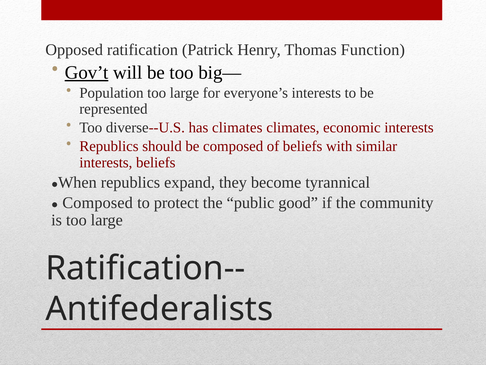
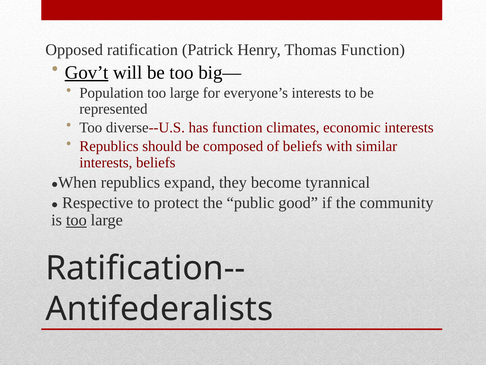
has climates: climates -> function (237, 128)
Composed: Composed -> Respective (98, 202)
too underline: none -> present (76, 220)
